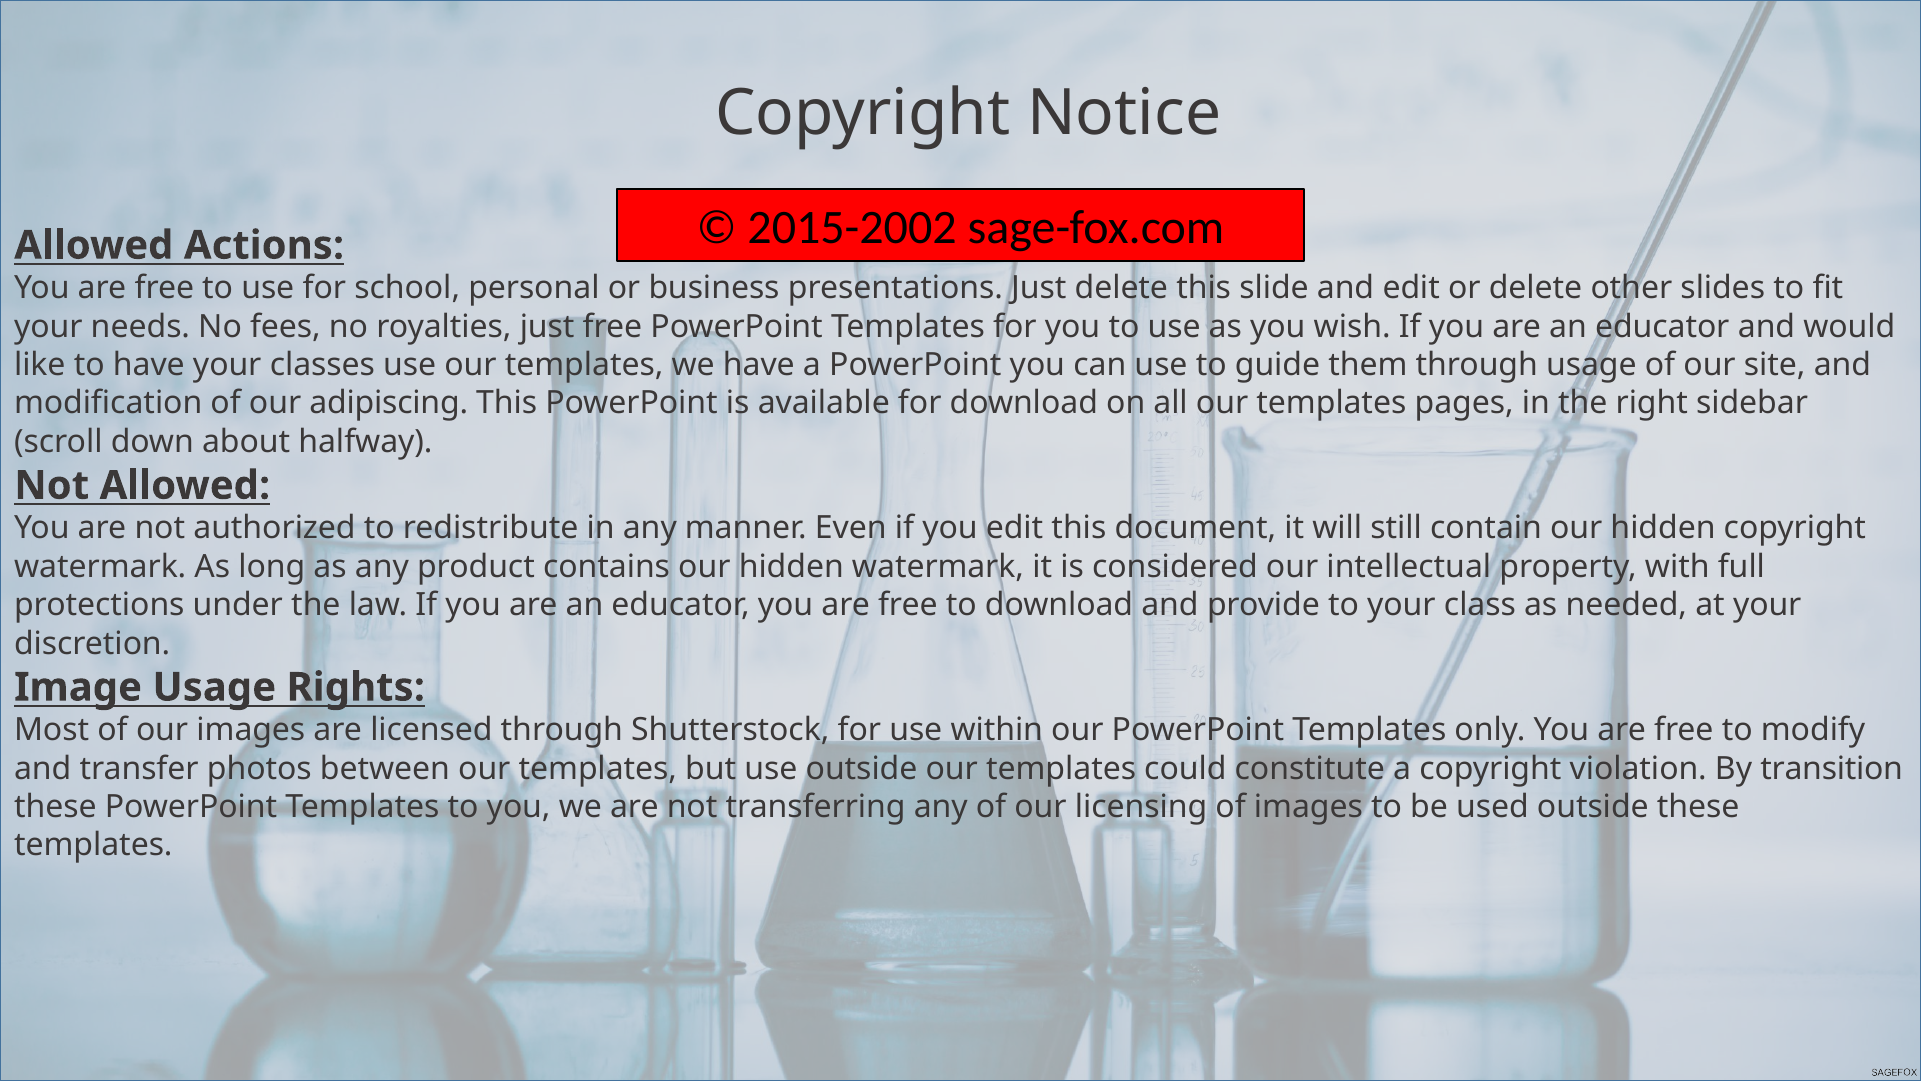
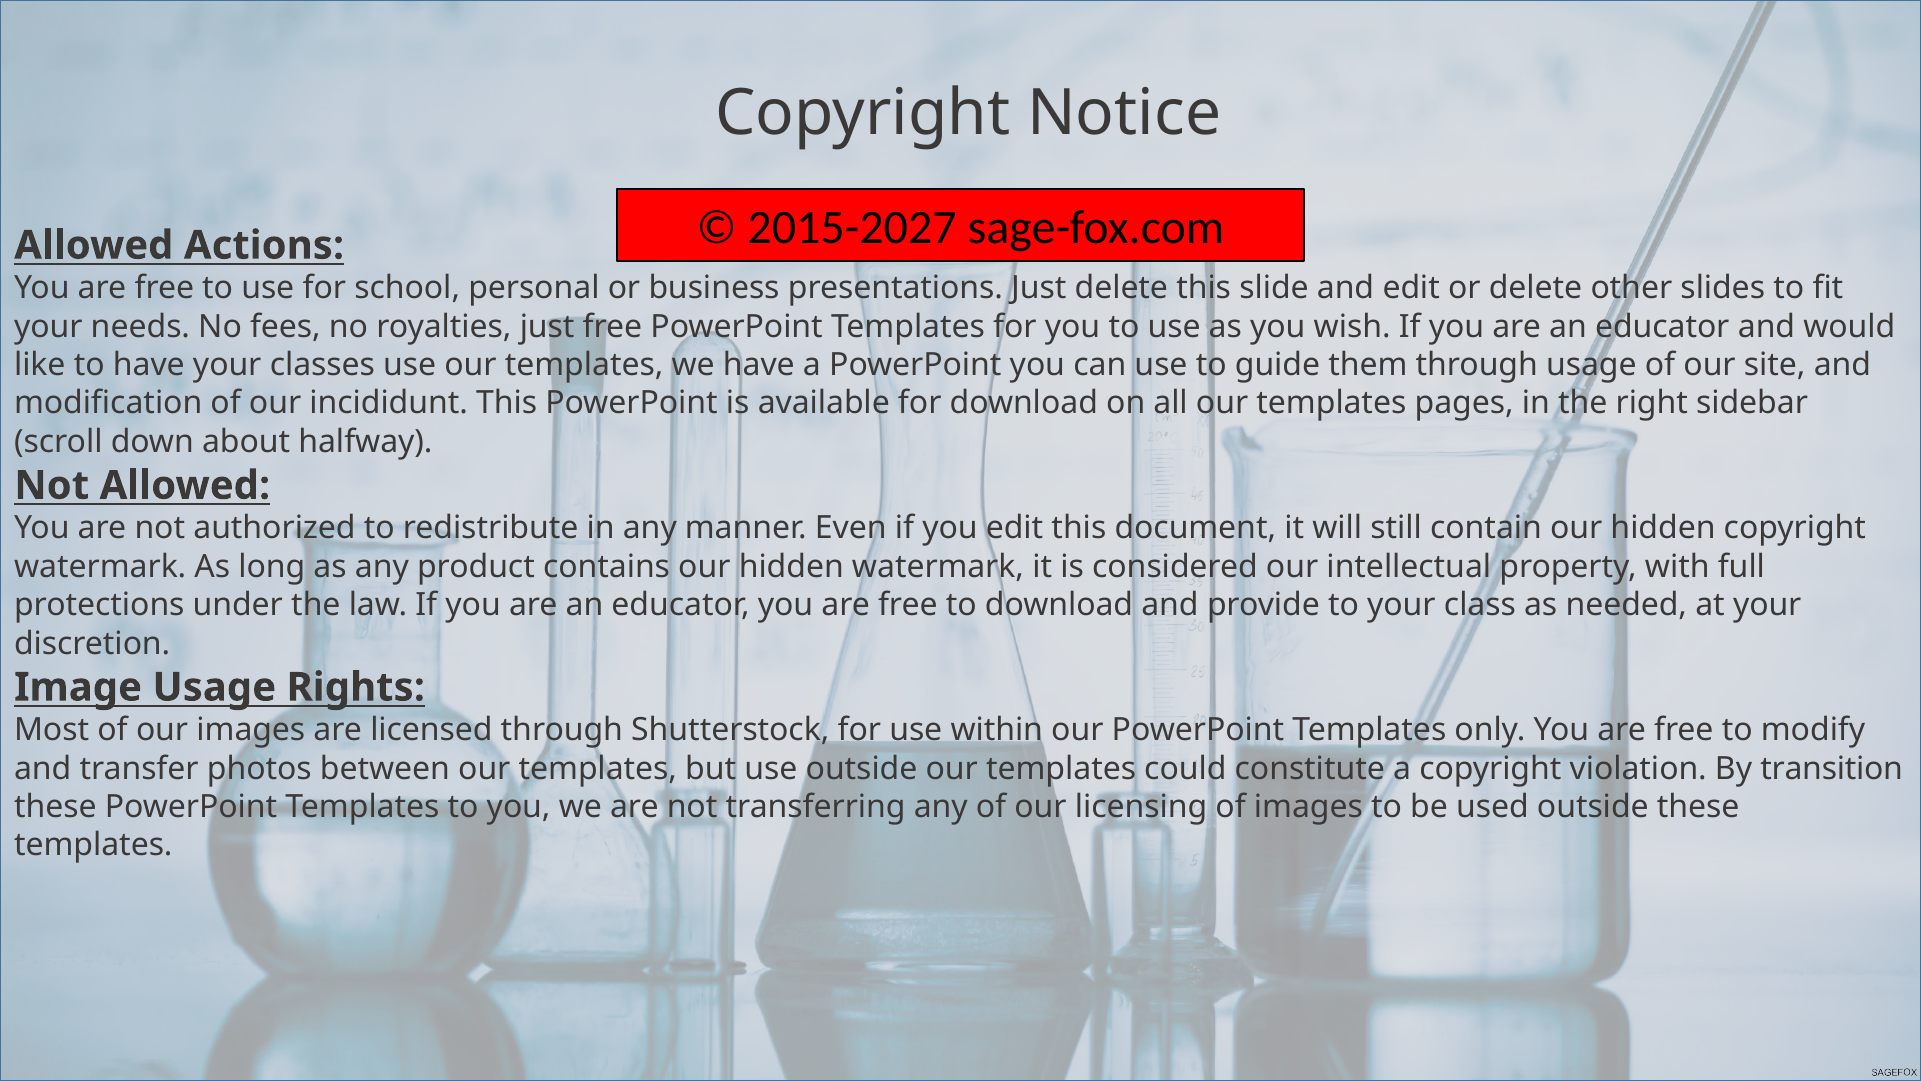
2015-2002: 2015-2002 -> 2015-2027 (852, 228)
adipiscing: adipiscing -> incididunt (389, 403)
